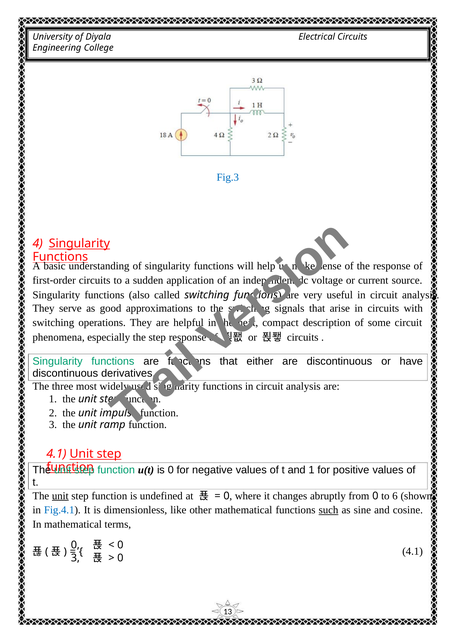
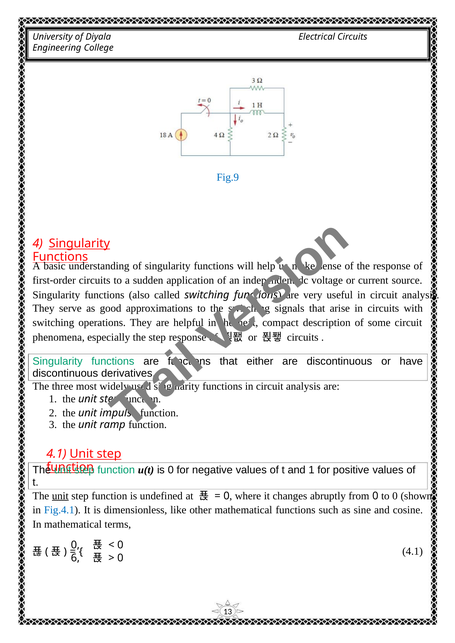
Fig.3: Fig.3 -> Fig.9 (228, 177)
to 6: 6 -> 0 (395, 496)
such underline: present -> none (329, 510)
3: 3 -> 6 (75, 558)
